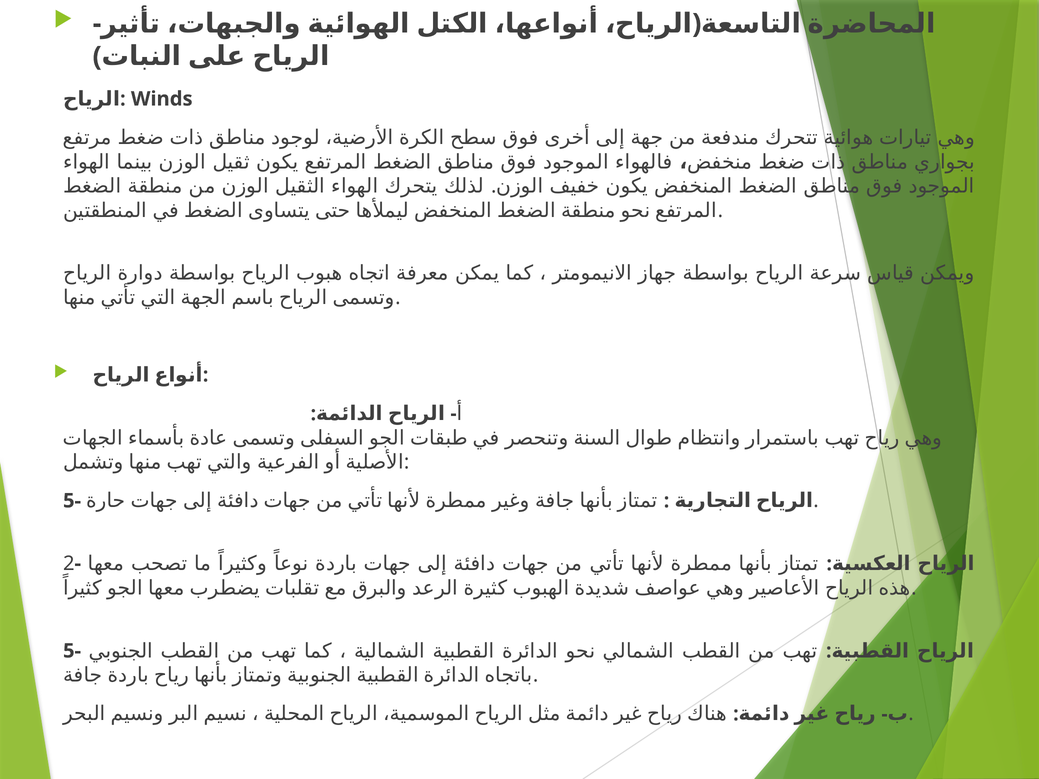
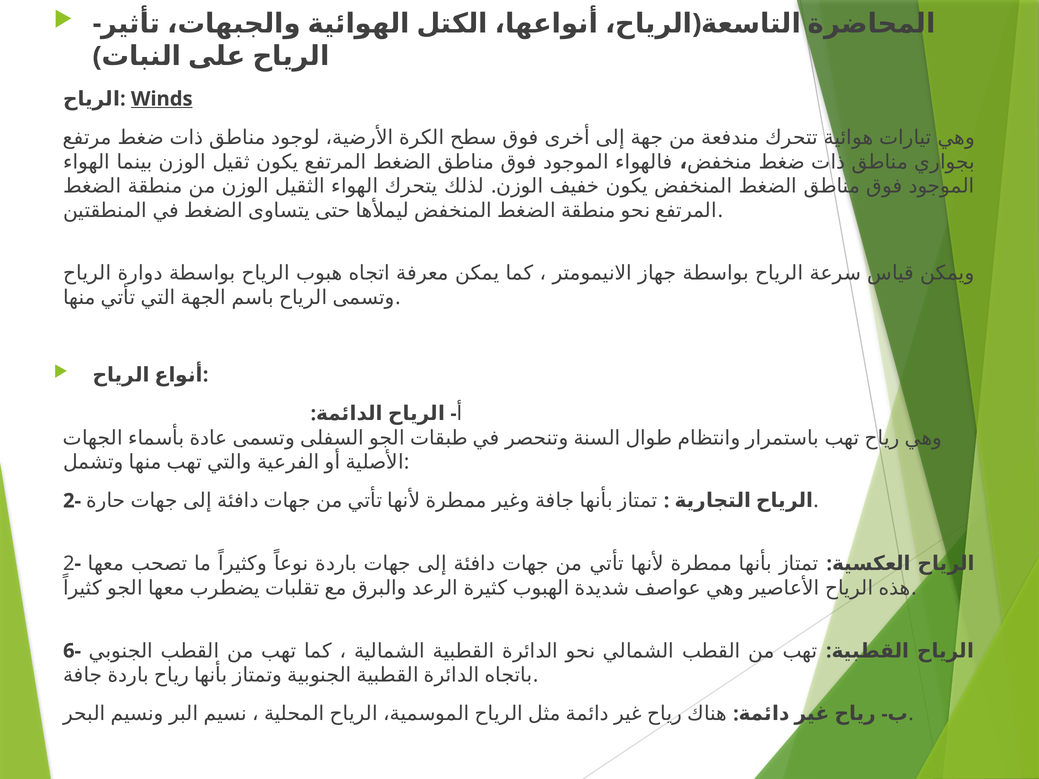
Winds underline: none -> present (162, 99)
5-: 5- -> 2- (72, 501)
5-: 5- -> 6- (72, 651)
